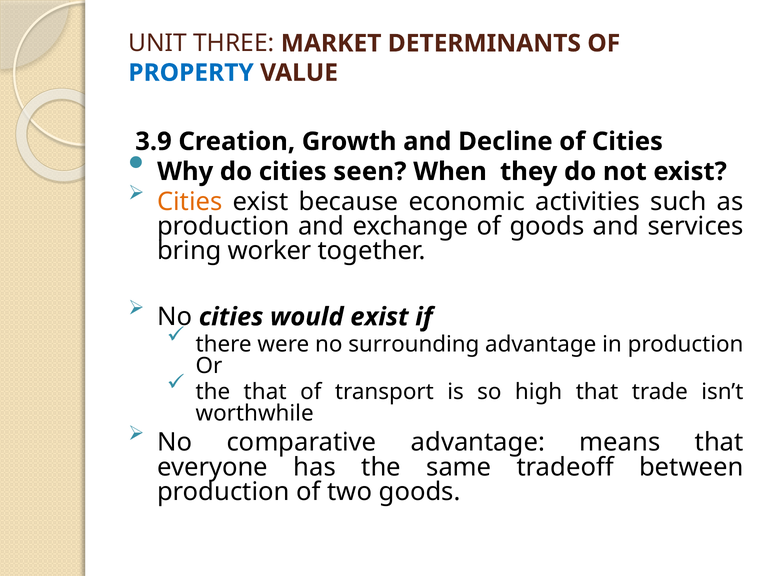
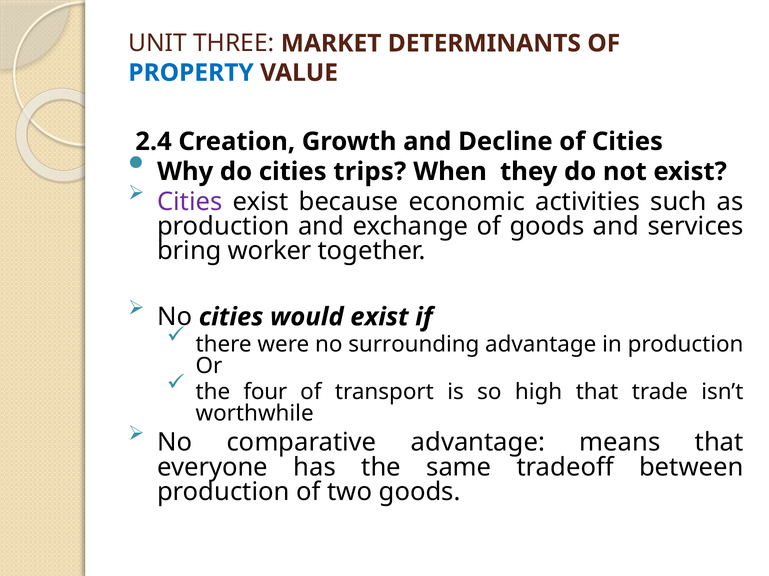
3.9: 3.9 -> 2.4 (153, 142)
seen: seen -> trips (370, 172)
Cities colour: orange -> purple (190, 202)
the that: that -> four (265, 393)
